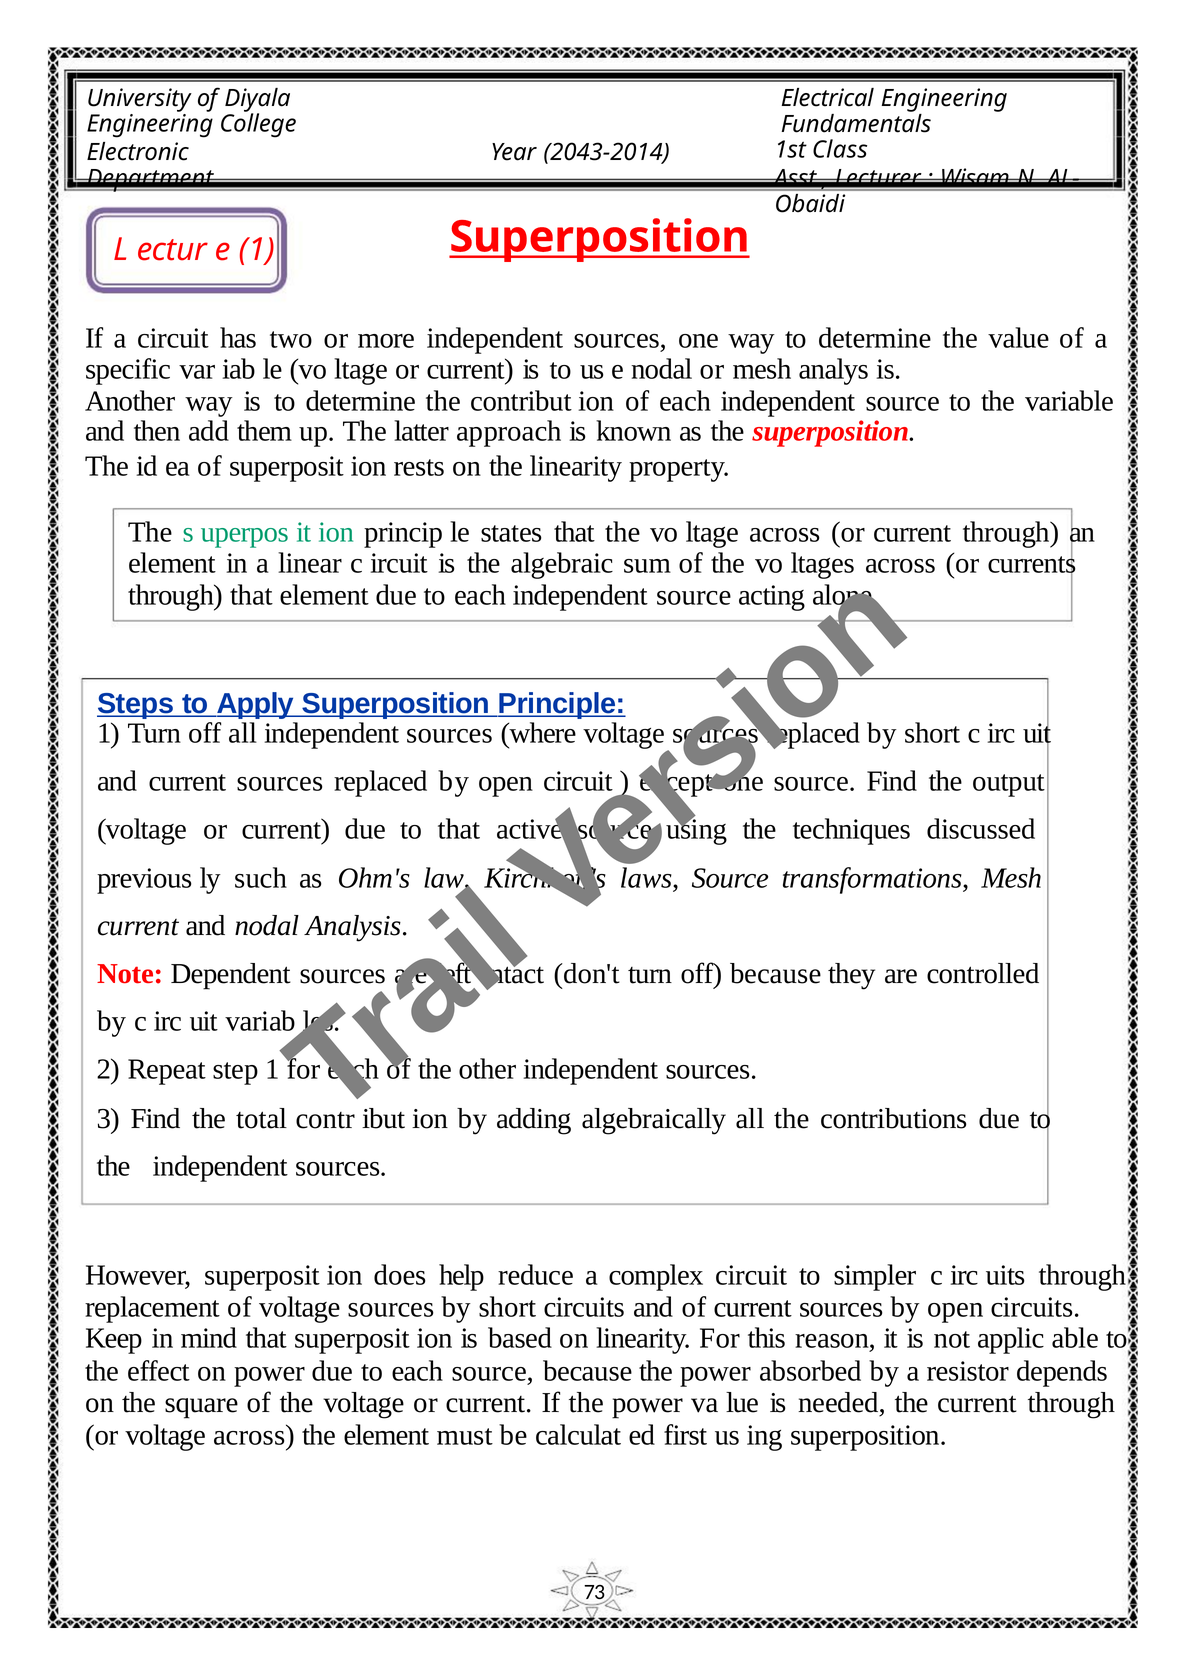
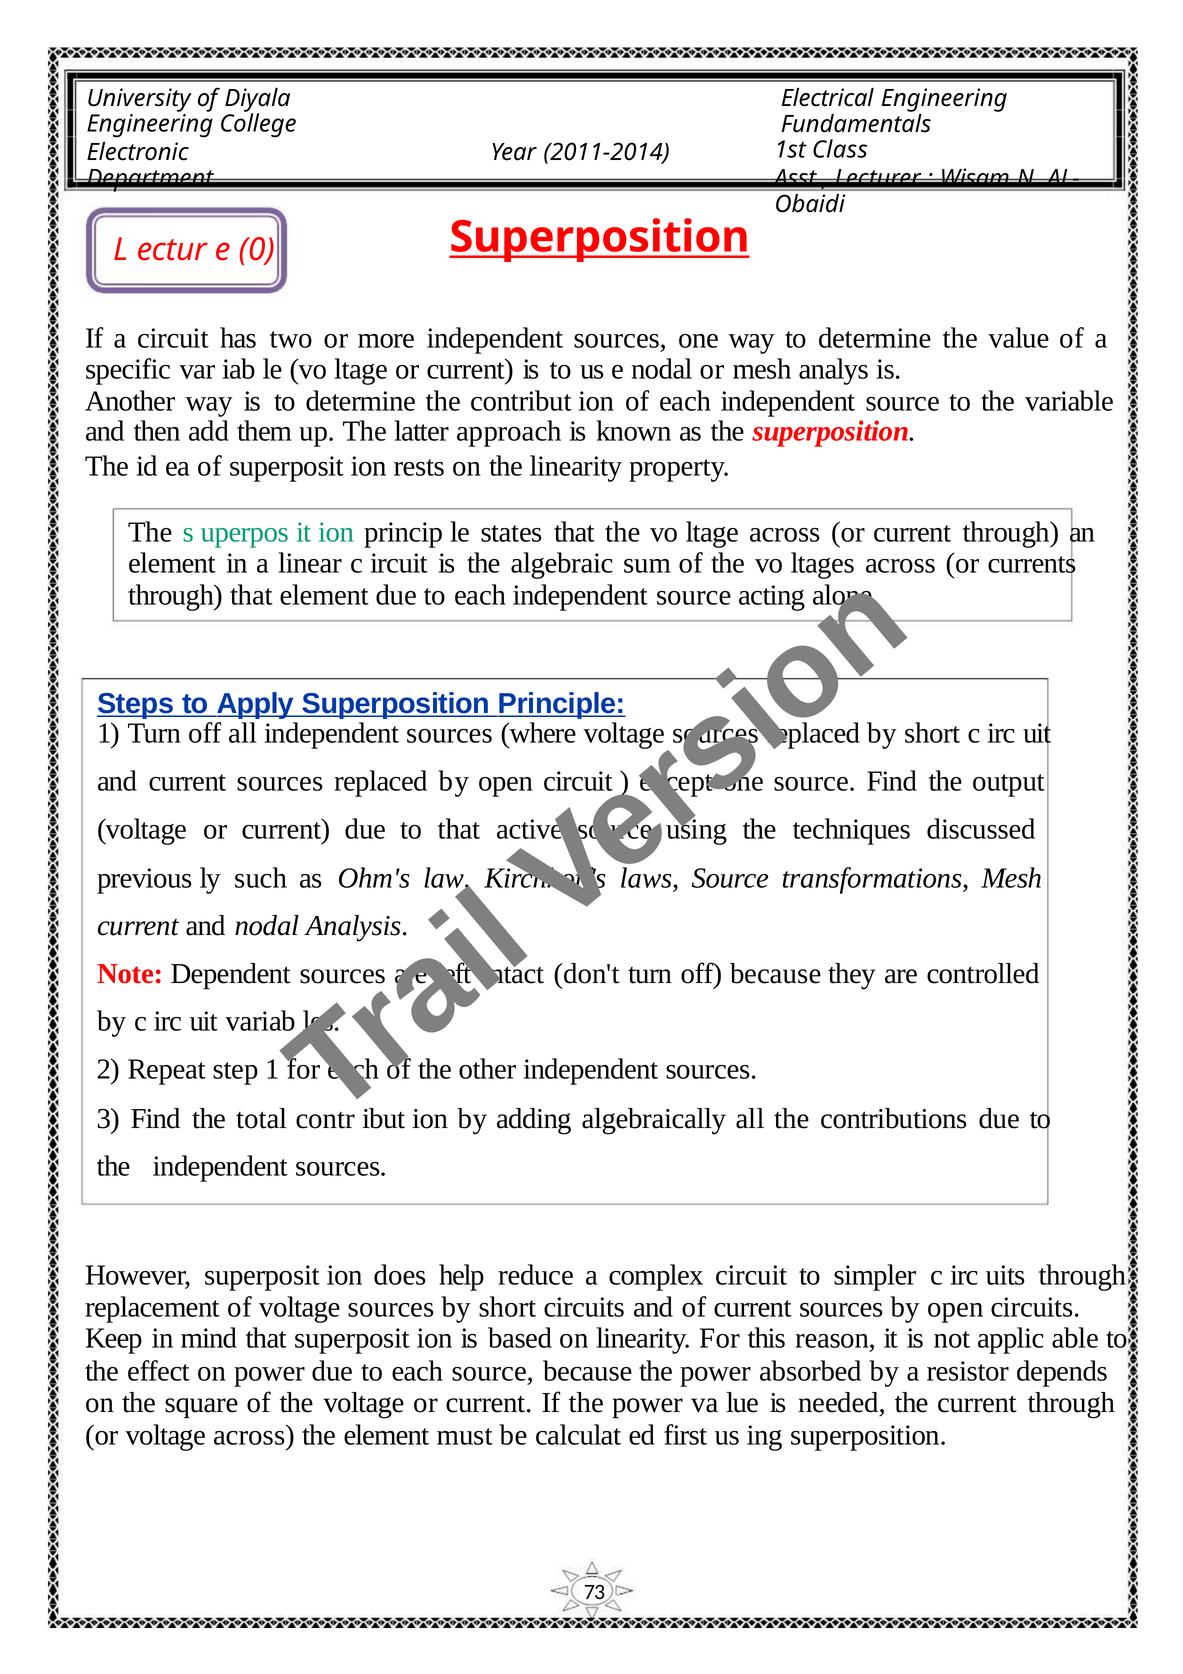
2043-2014: 2043-2014 -> 2011-2014 (607, 152)
e 1: 1 -> 0 (257, 250)
